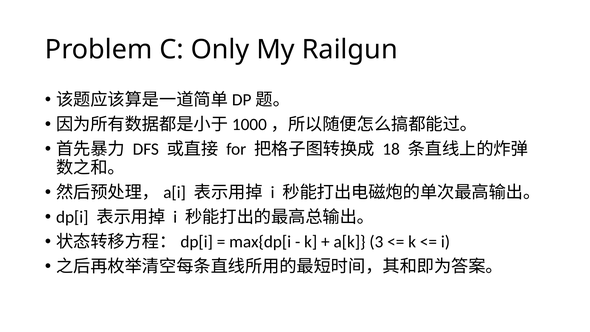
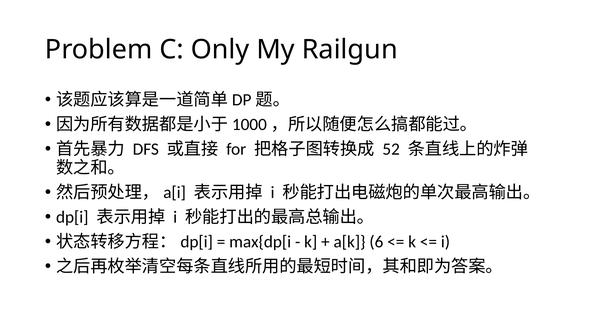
18: 18 -> 52 (391, 149)
3: 3 -> 6 (376, 242)
